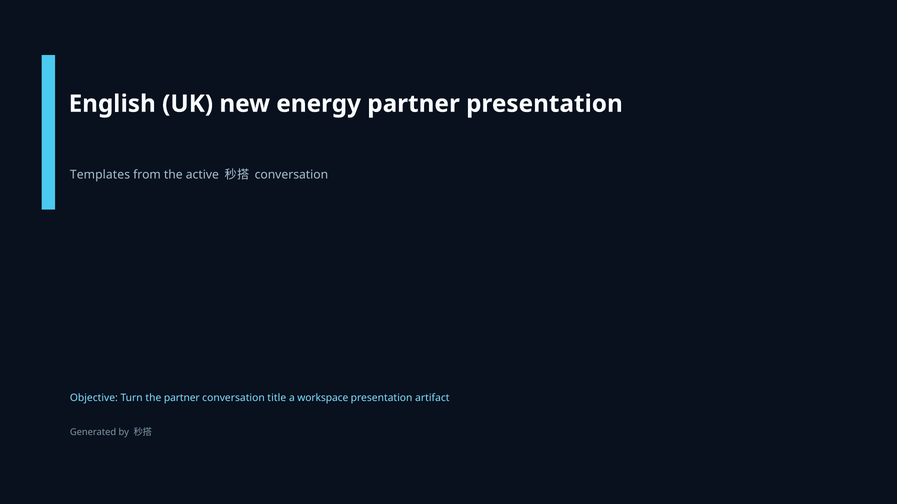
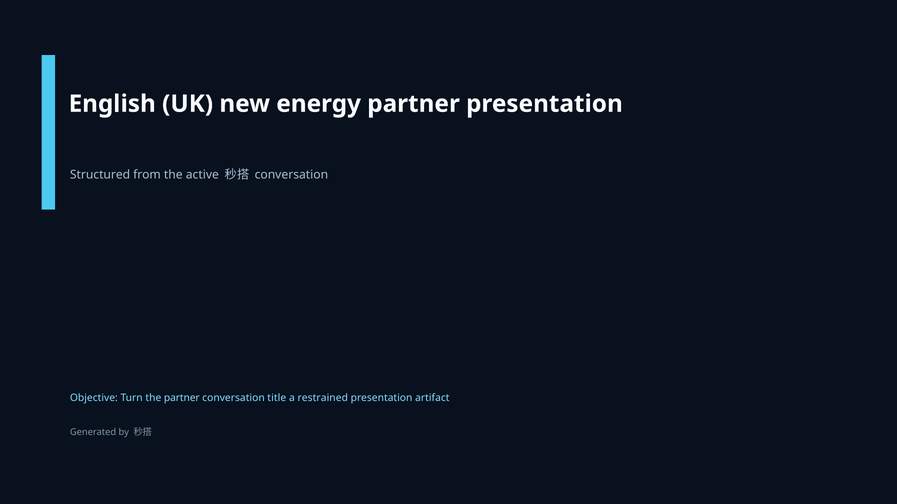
Templates: Templates -> Structured (100, 175)
workspace: workspace -> restrained (323, 398)
